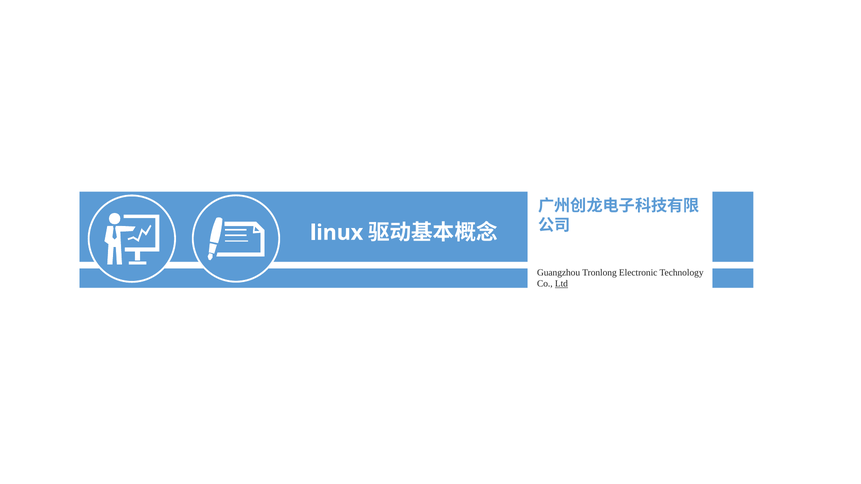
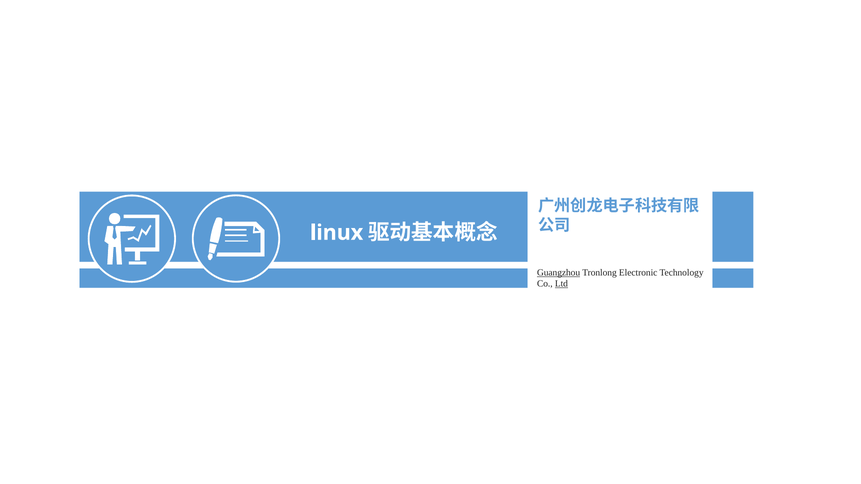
Guangzhou underline: none -> present (559, 273)
